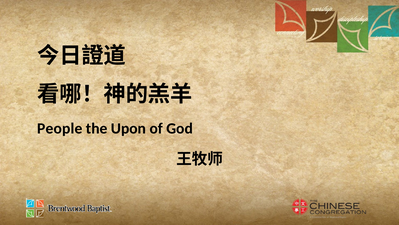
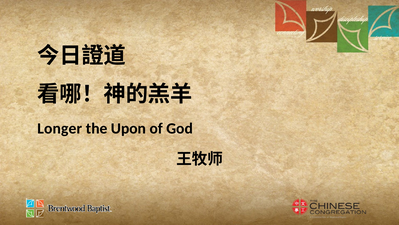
People: People -> Longer (60, 128)
